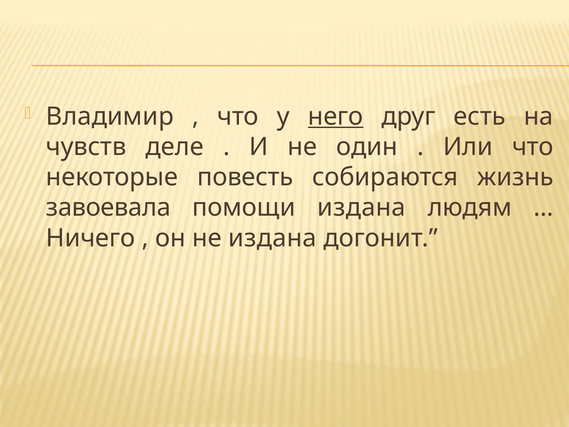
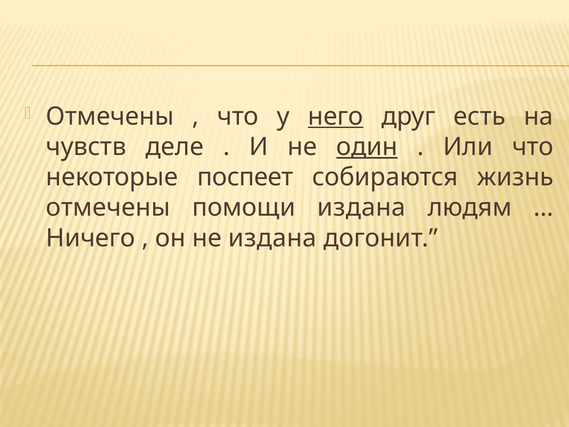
Владимир: Владимир -> Отмечены (110, 116)
один underline: none -> present (367, 147)
повесть: повесть -> поспеет (245, 177)
завоевала: завоевала -> отмечены (108, 208)
